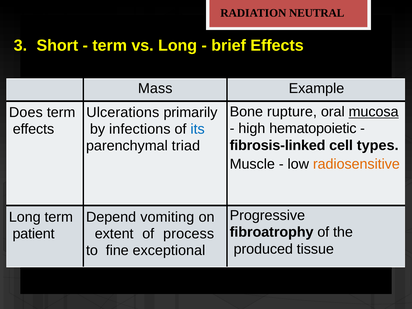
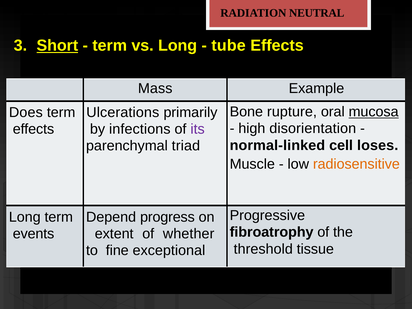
Short underline: none -> present (57, 46)
brief: brief -> tube (229, 46)
hematopoietic: hematopoietic -> disorientation (313, 128)
its colour: blue -> purple (198, 129)
fibrosis-linked: fibrosis-linked -> normal-linked (277, 145)
types: types -> loses (378, 145)
vomiting: vomiting -> progress (167, 217)
patient: patient -> events (34, 234)
process: process -> whether (189, 234)
produced: produced -> threshold (263, 249)
